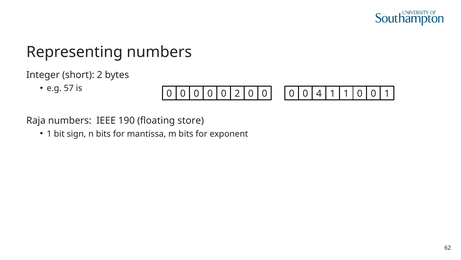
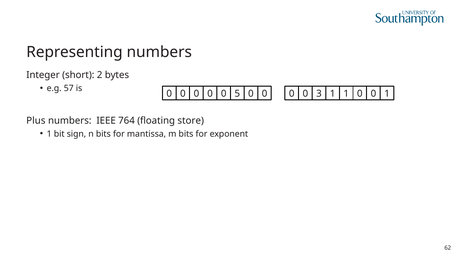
0 2: 2 -> 5 (237, 94)
4: 4 -> 3 (319, 94)
Raja: Raja -> Plus (36, 120)
190: 190 -> 764 (126, 120)
